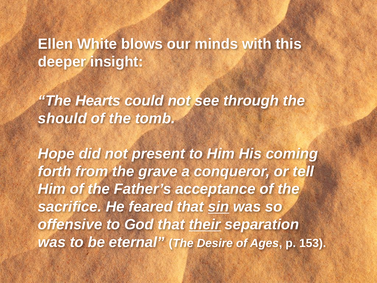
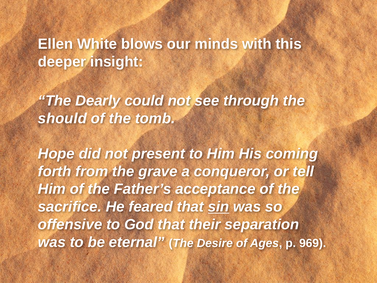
Hearts: Hearts -> Dearly (98, 101)
their underline: present -> none (205, 224)
153: 153 -> 969 (313, 243)
